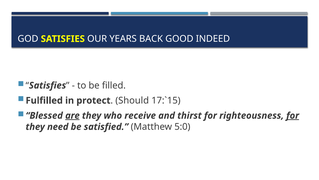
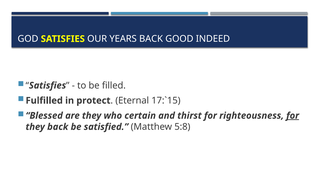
Should: Should -> Eternal (132, 100)
are underline: present -> none (72, 115)
receive: receive -> certain (140, 115)
they need: need -> back (58, 126)
5:0: 5:0 -> 5:8 (182, 126)
